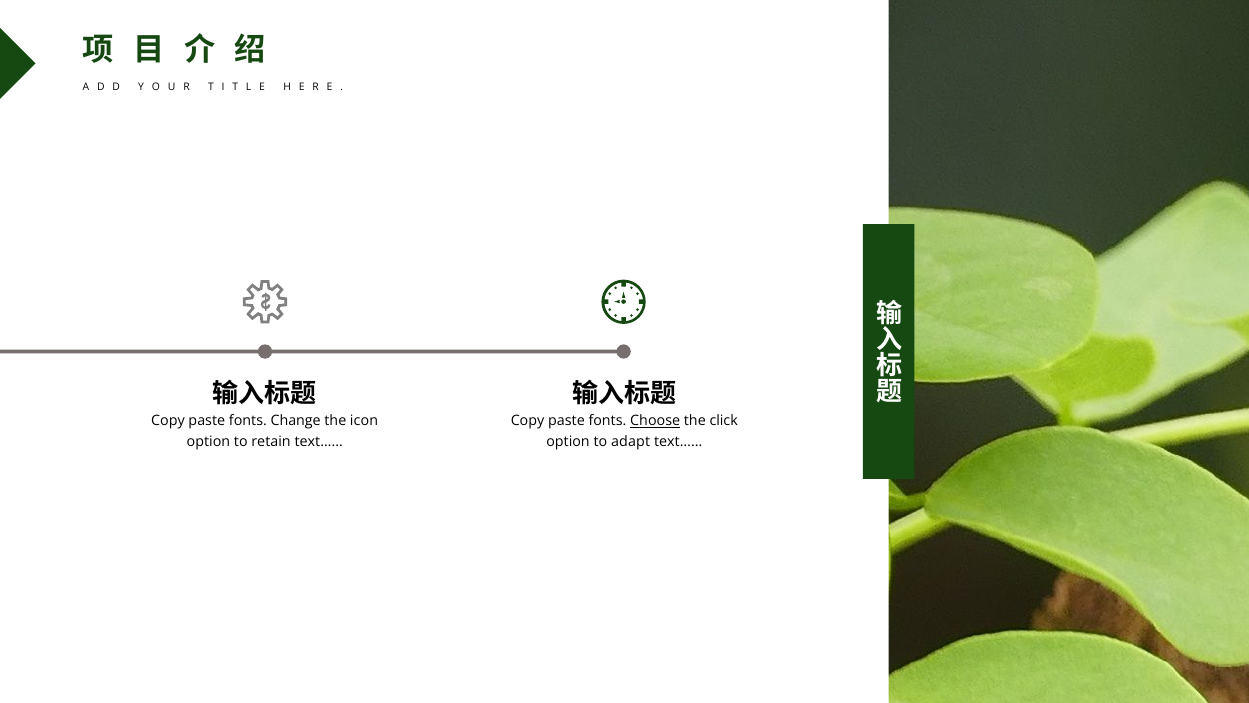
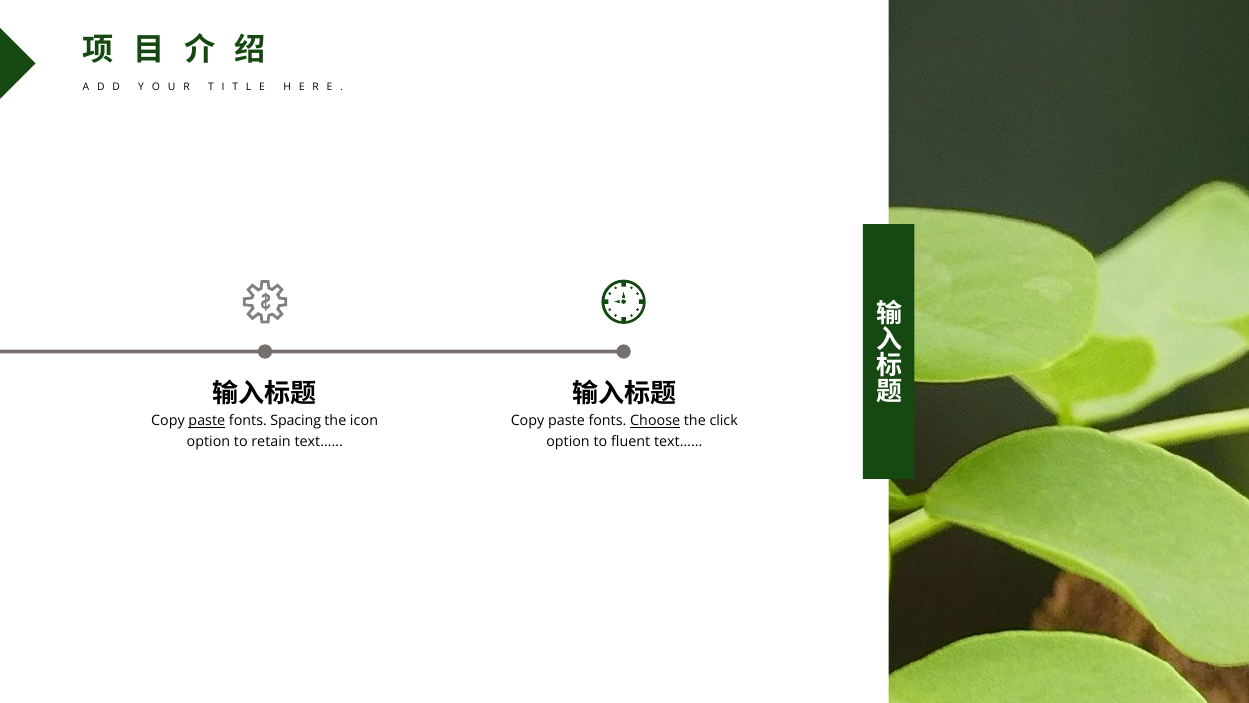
paste underline: none -> present (207, 421)
Change: Change -> Spacing (296, 421)
adapt: adapt -> fluent (631, 442)
